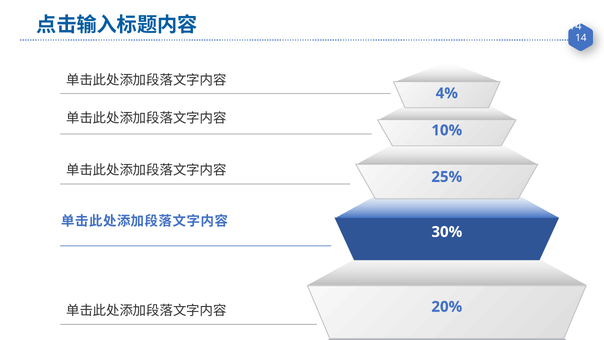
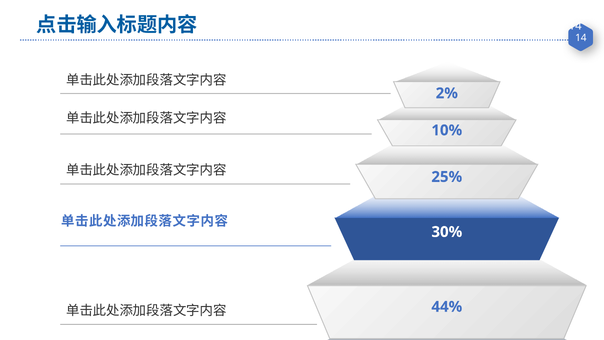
4%: 4% -> 2% (447, 93)
20%: 20% -> 44% (447, 307)
